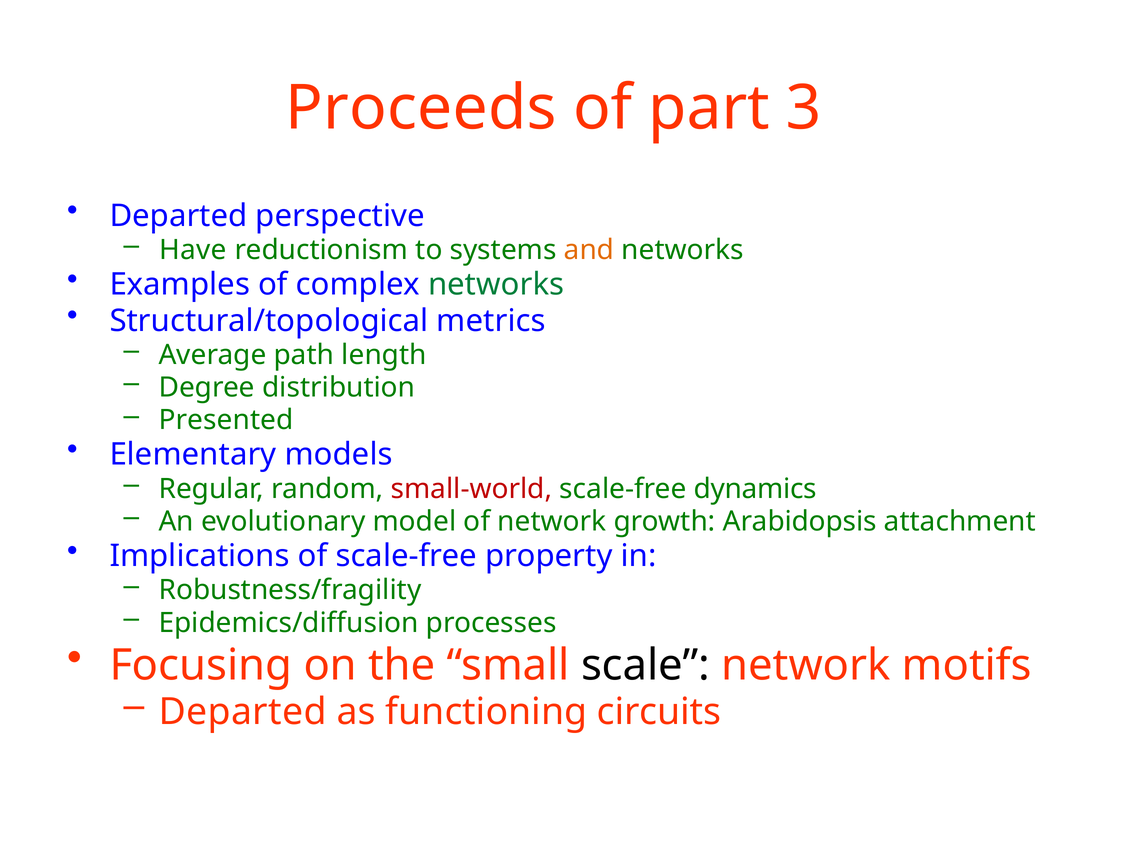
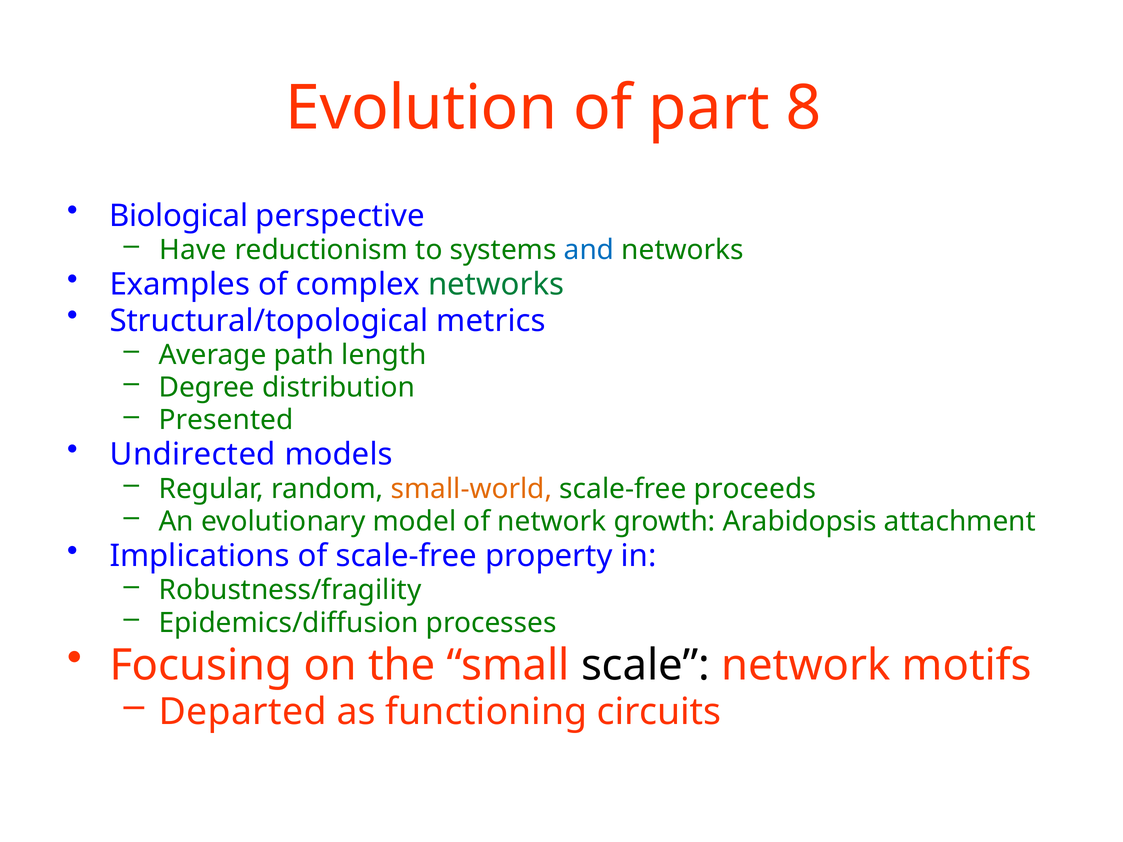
Proceeds: Proceeds -> Evolution (421, 108)
3: 3 -> 8 (804, 108)
Departed: Departed -> Biological (179, 216)
and colour: orange -> blue (589, 250)
Elementary: Elementary -> Undirected (193, 455)
small-world colour: red -> orange (471, 489)
dynamics: dynamics -> proceeds (755, 489)
